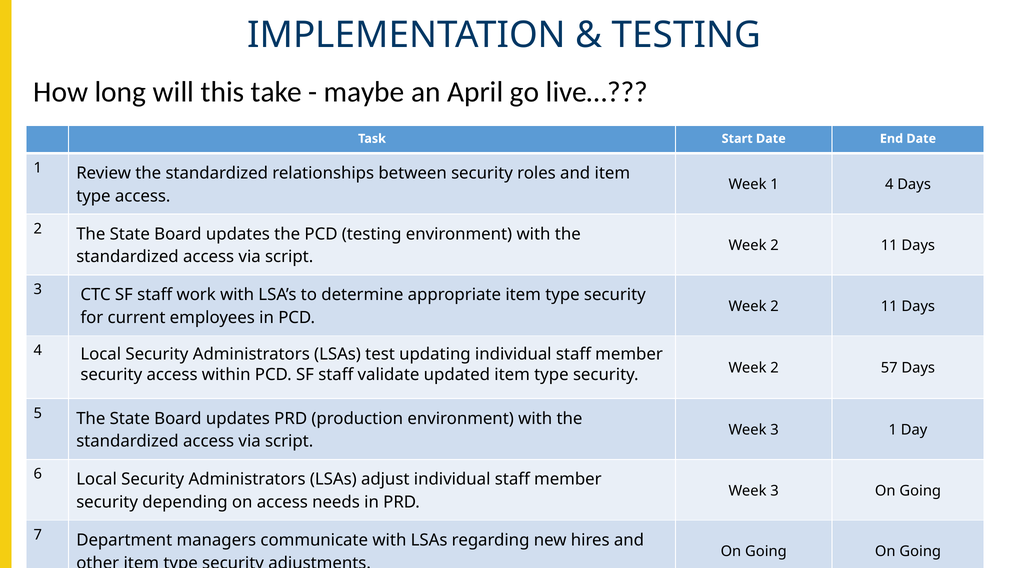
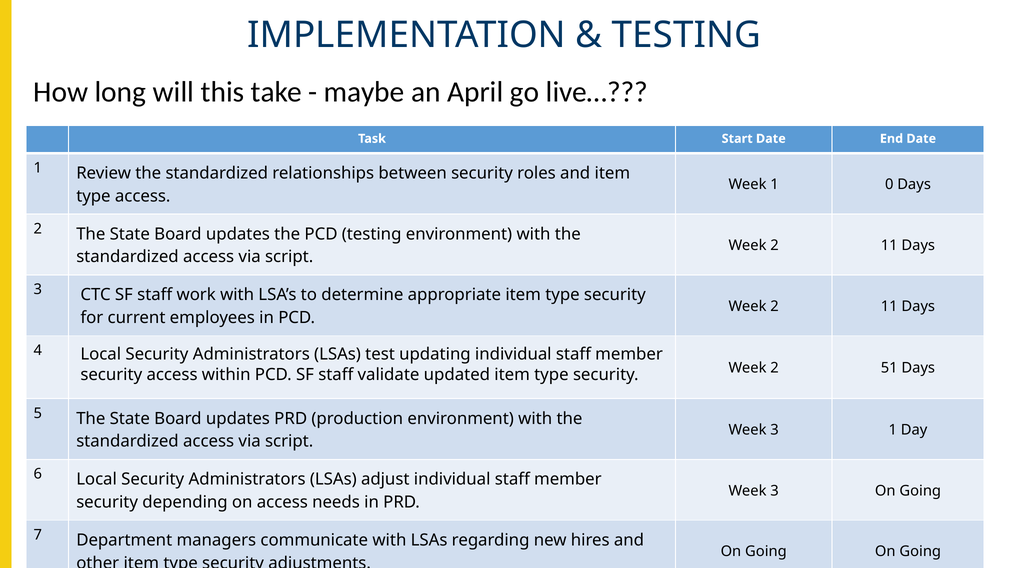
1 4: 4 -> 0 (889, 185)
57: 57 -> 51 (889, 368)
